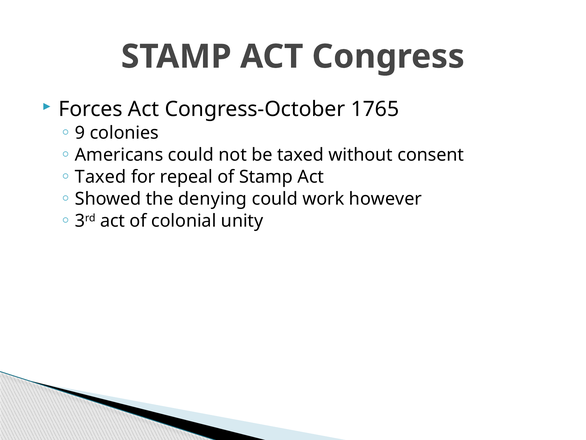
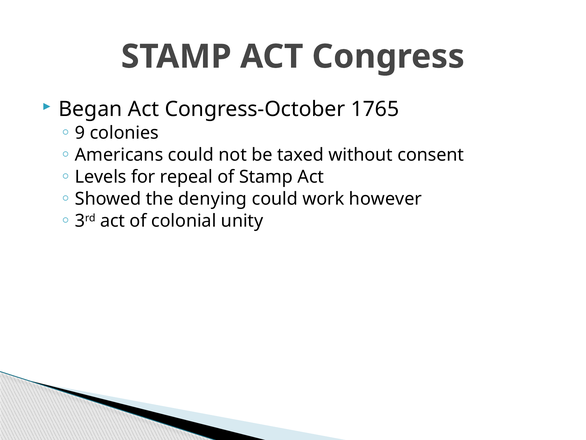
Forces: Forces -> Began (90, 109)
Taxed: Taxed -> Levels (101, 177)
